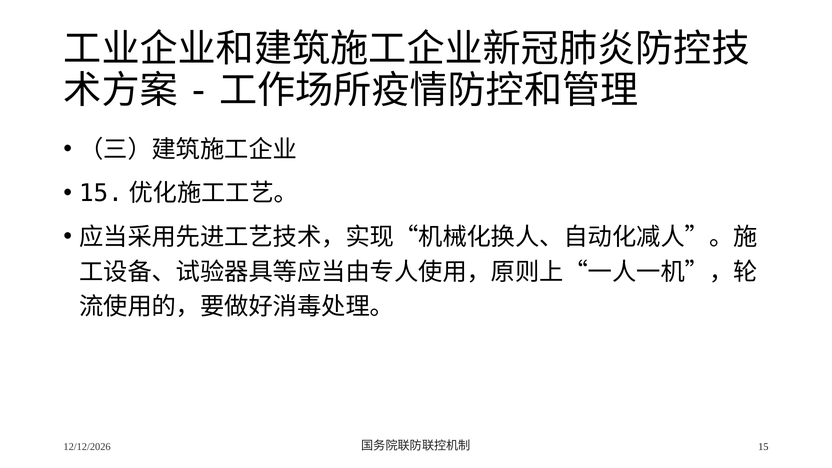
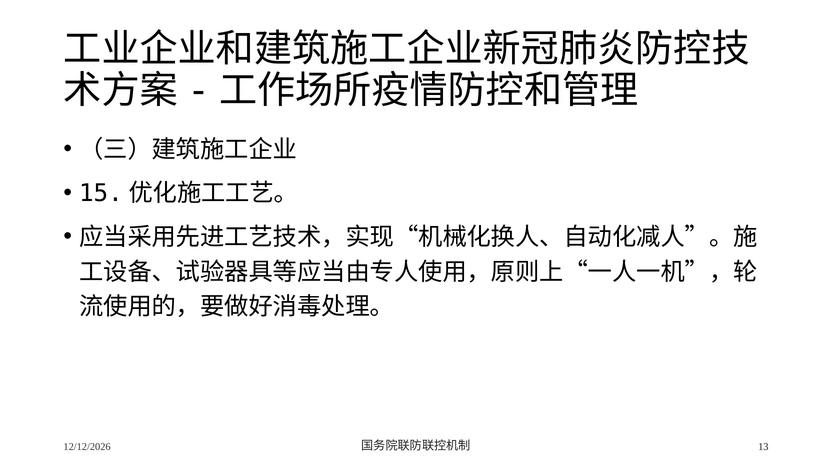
15: 15 -> 13 (763, 447)
